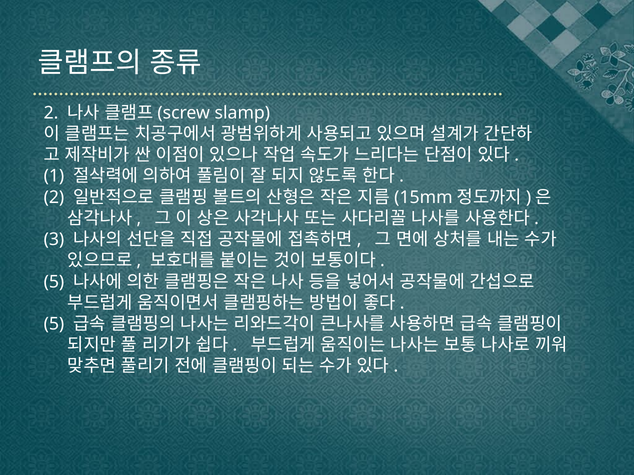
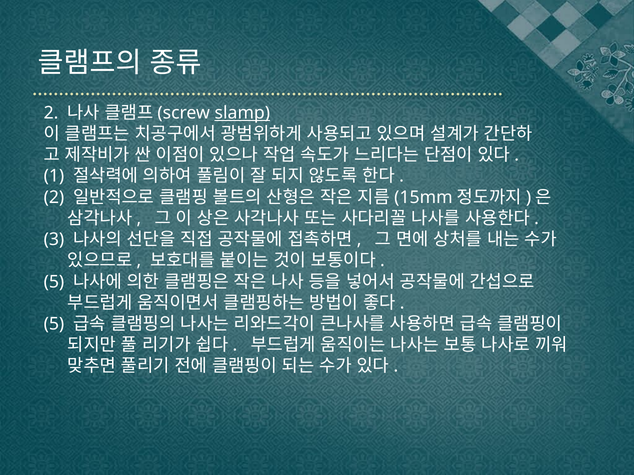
slamp underline: none -> present (242, 113)
